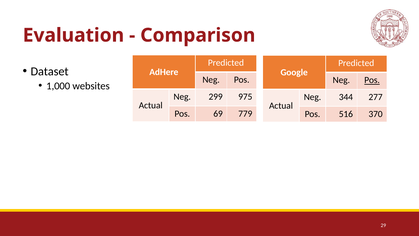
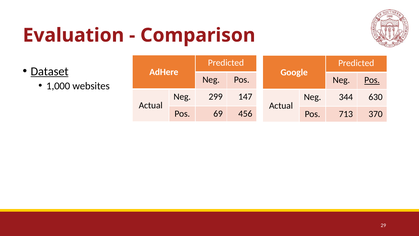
Dataset underline: none -> present (50, 71)
975: 975 -> 147 (245, 97)
277: 277 -> 630 (376, 97)
779: 779 -> 456 (245, 114)
516: 516 -> 713 (346, 114)
